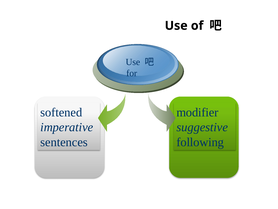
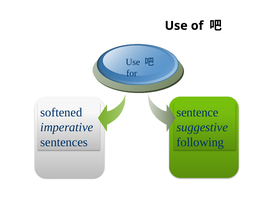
modifier: modifier -> sentence (197, 112)
